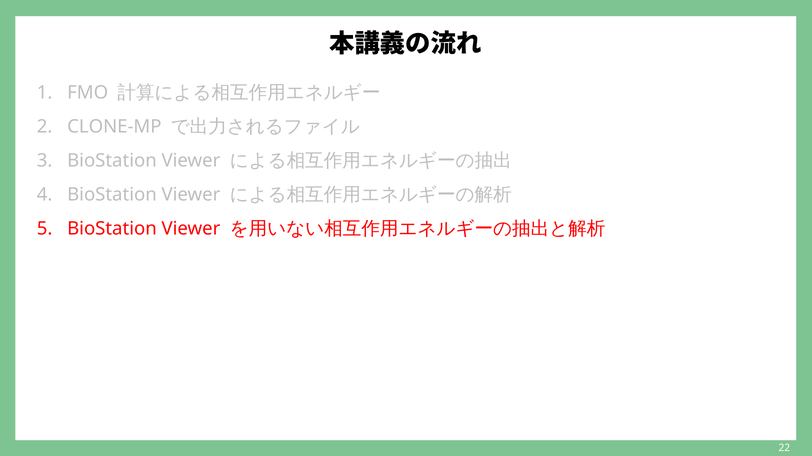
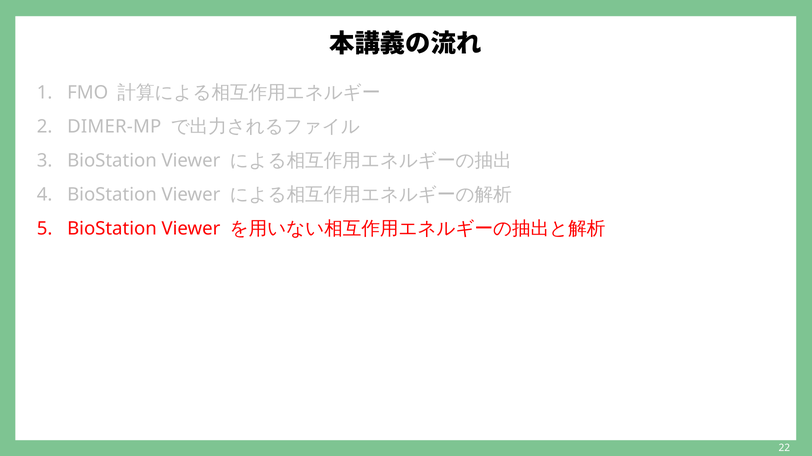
CLONE-MP: CLONE-MP -> DIMER-MP (114, 127)
